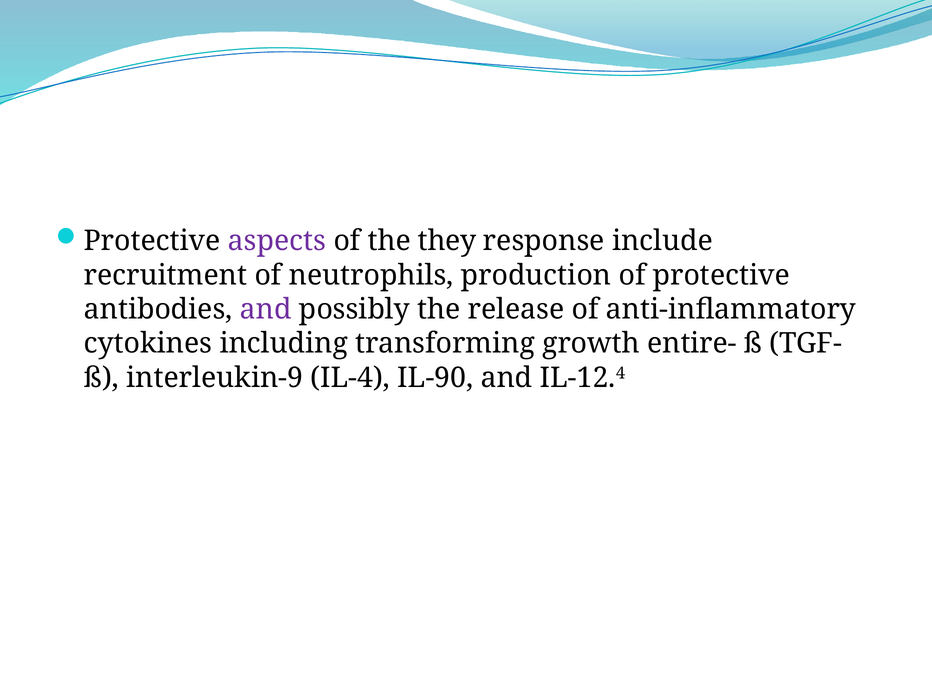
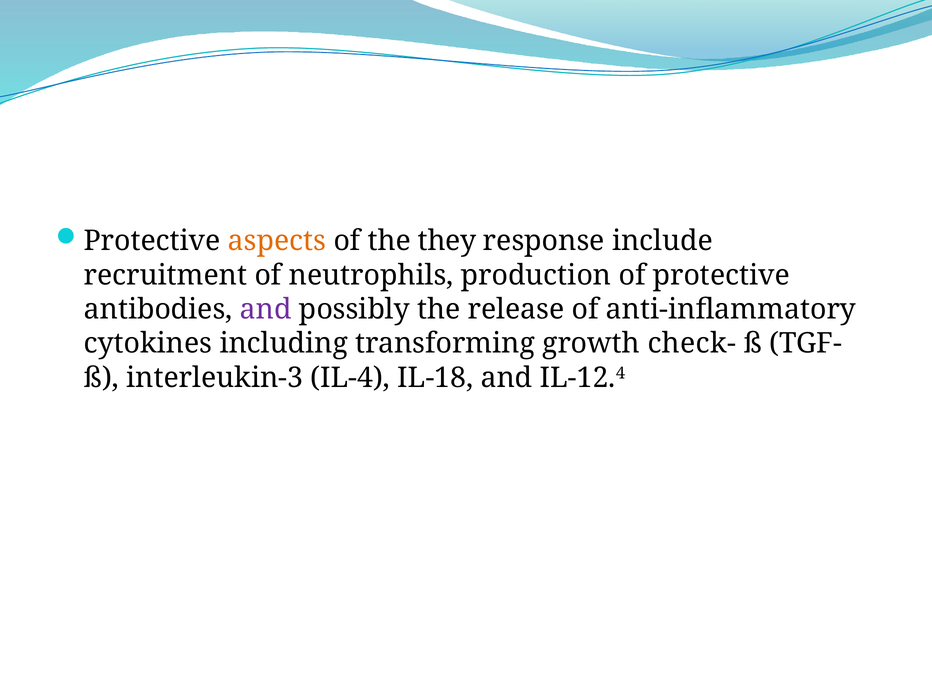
aspects colour: purple -> orange (277, 241)
entire-: entire- -> check- (692, 344)
interleukin-9: interleukin-9 -> interleukin-3 (215, 378)
IL-90: IL-90 -> IL-18 (435, 378)
